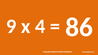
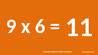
4: 4 -> 6 (40, 26)
86: 86 -> 11 (79, 27)
